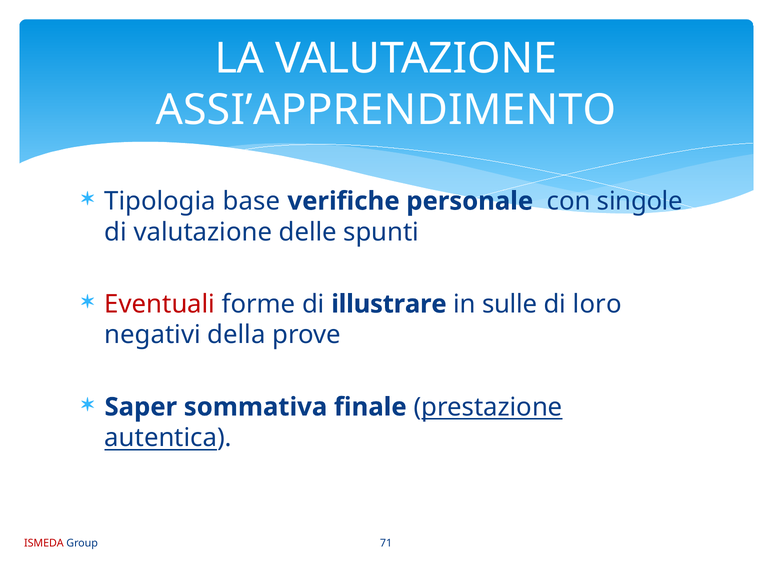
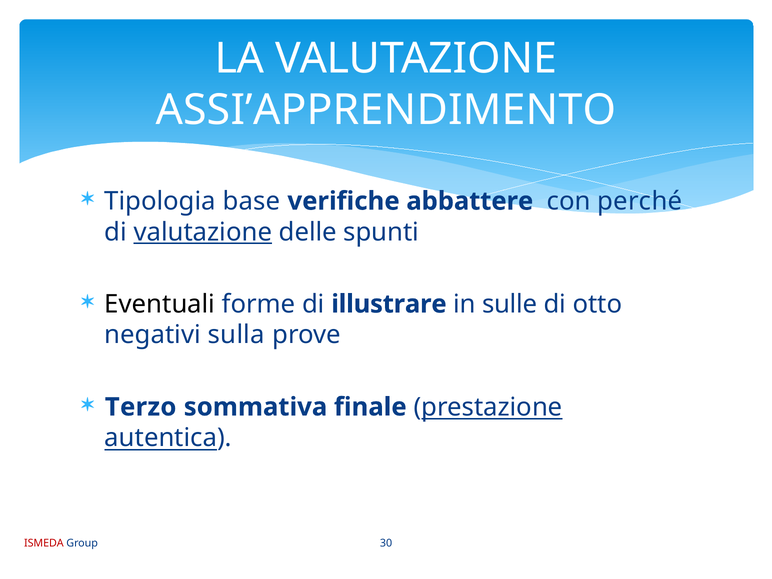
personale: personale -> abbattere (470, 201)
singole: singole -> perché (640, 201)
valutazione underline: none -> present (203, 232)
Eventuali colour: red -> black (160, 304)
loro: loro -> otto (597, 304)
della: della -> sulla (236, 335)
Saper: Saper -> Terzo (141, 407)
71: 71 -> 30 (386, 543)
